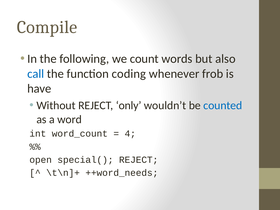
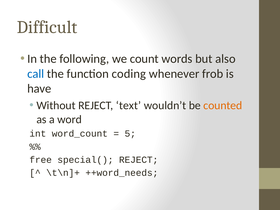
Compile: Compile -> Difficult (47, 27)
only: only -> text (129, 105)
counted colour: blue -> orange (223, 105)
4: 4 -> 5 (130, 134)
open: open -> free (41, 160)
